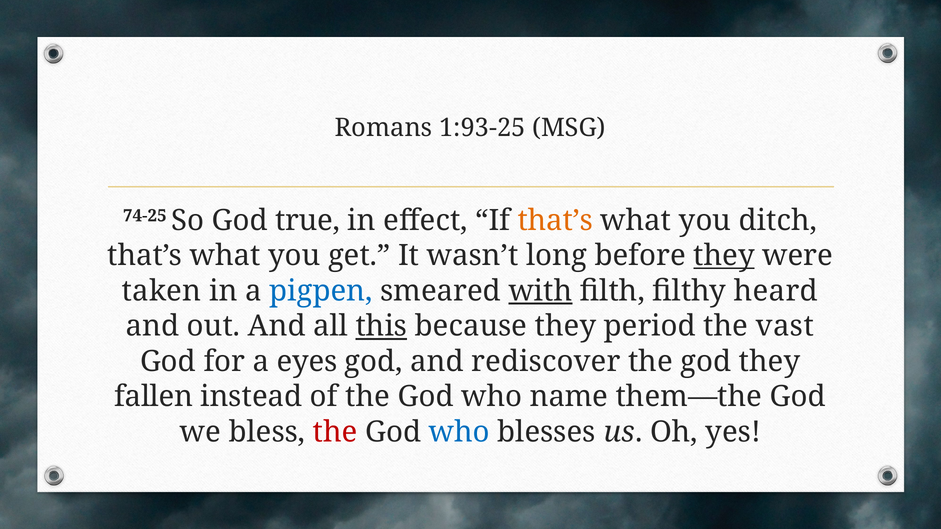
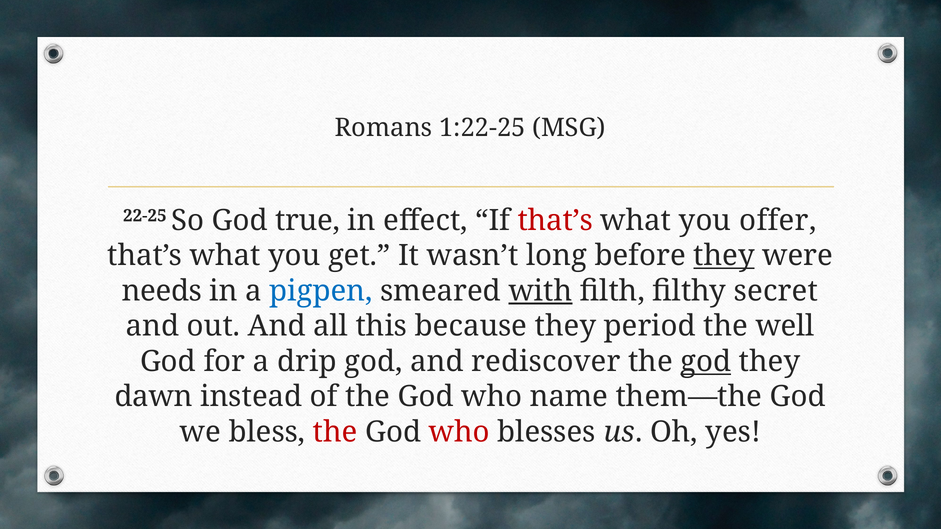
1:93-25: 1:93-25 -> 1:22-25 (482, 128)
74-25: 74-25 -> 22-25 (145, 216)
that’s colour: orange -> red (555, 221)
ditch: ditch -> offer (778, 221)
taken: taken -> needs (162, 291)
heard: heard -> secret (776, 291)
this underline: present -> none (381, 326)
vast: vast -> well (785, 326)
eyes: eyes -> drip (307, 362)
god underline: none -> present (706, 362)
fallen: fallen -> dawn (154, 397)
who colour: blue -> red (459, 432)
